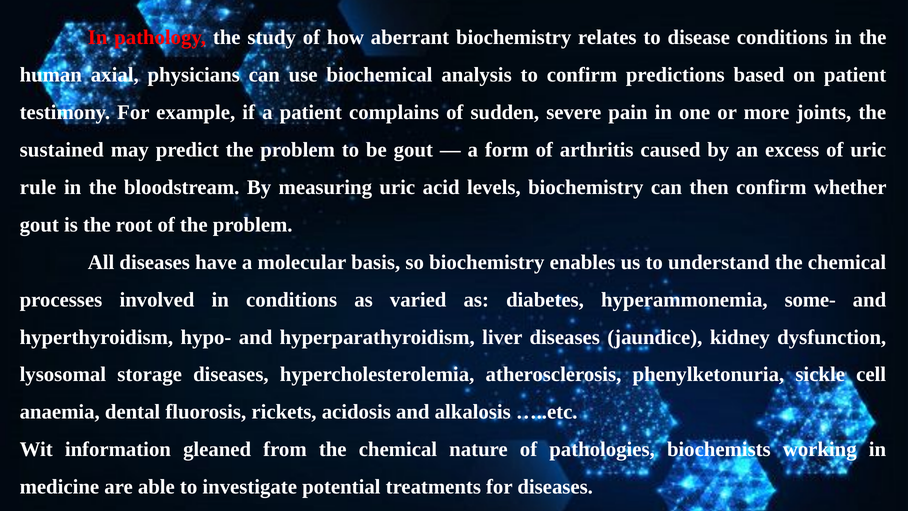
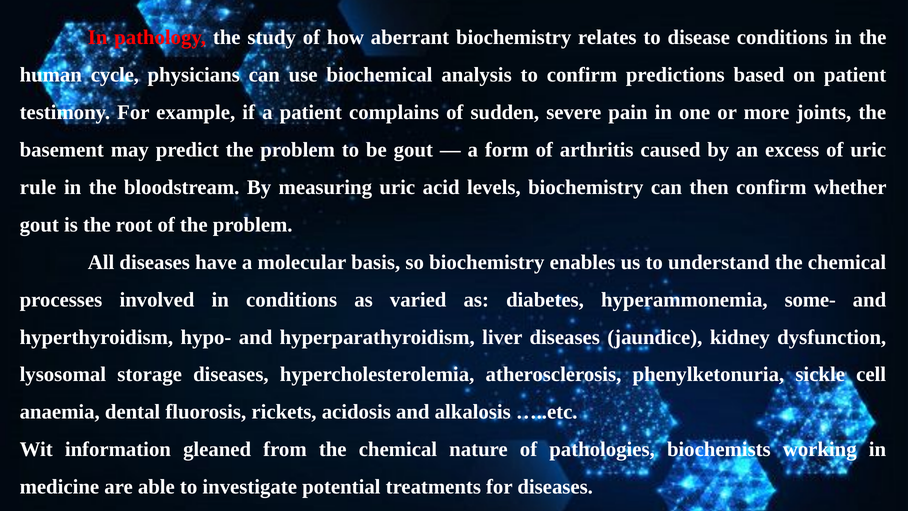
axial: axial -> cycle (115, 75)
sustained: sustained -> basement (62, 150)
